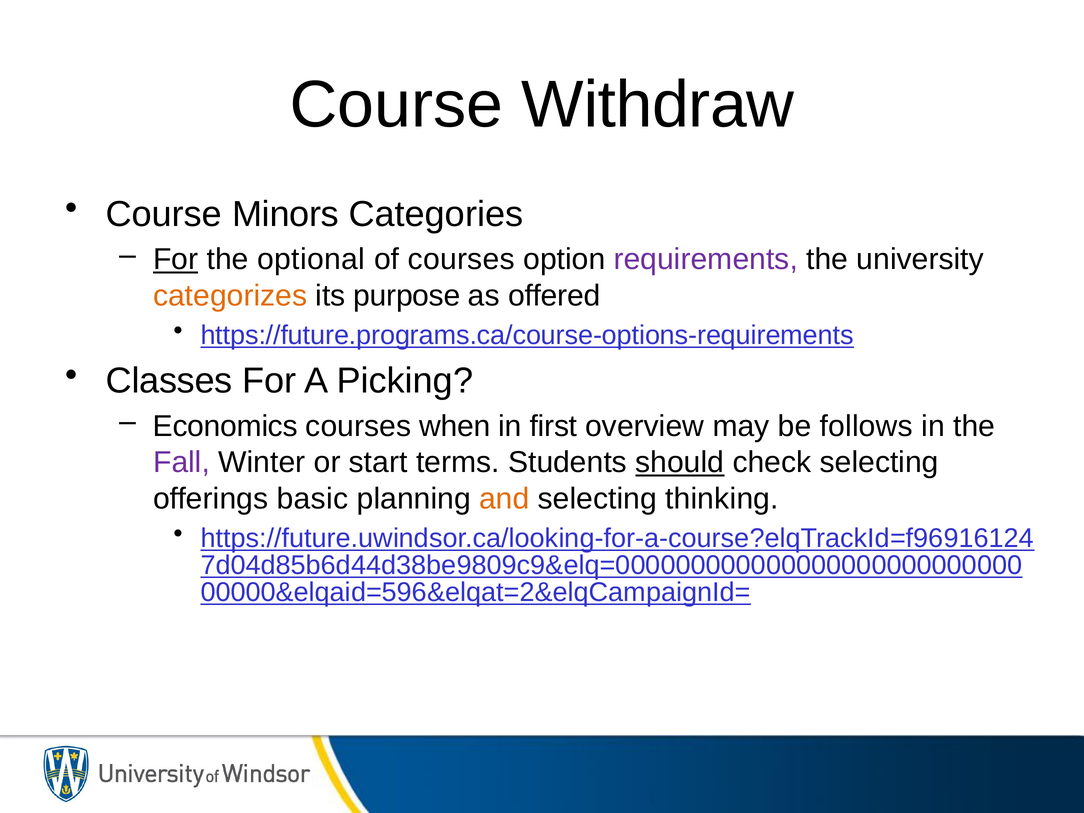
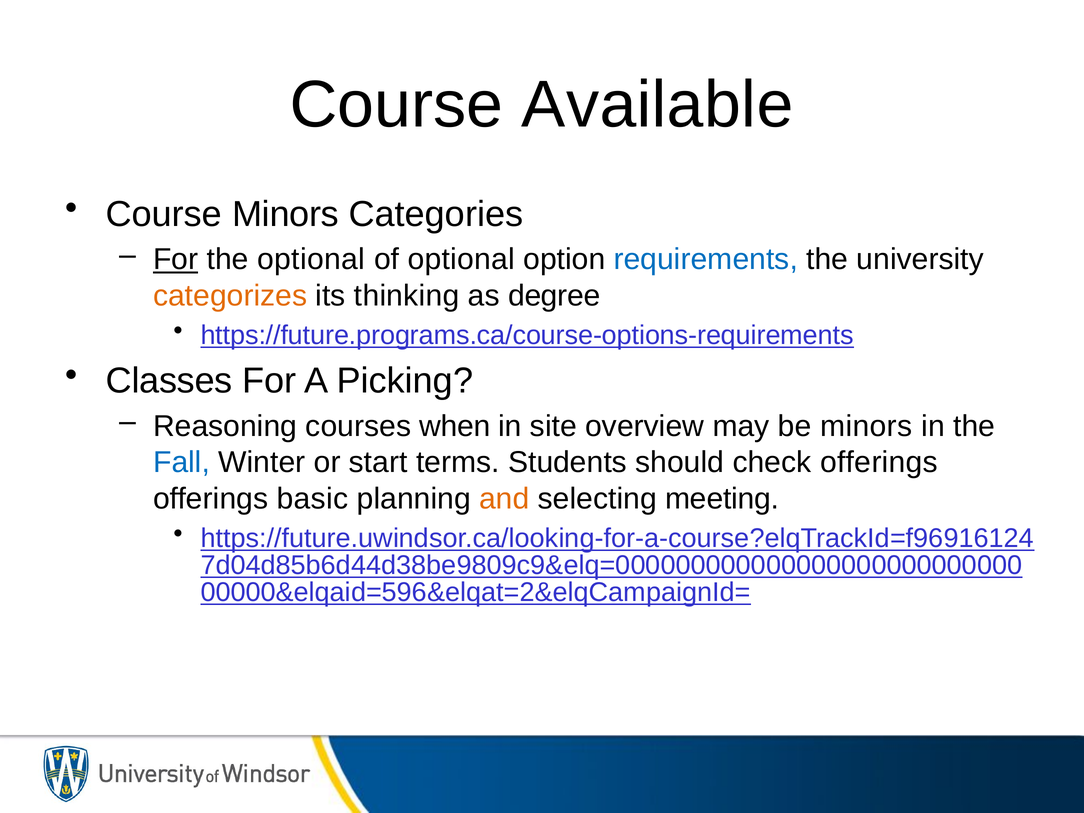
Withdraw: Withdraw -> Available (657, 105)
of courses: courses -> optional (461, 260)
requirements colour: purple -> blue (706, 260)
purpose: purpose -> thinking (407, 296)
offered: offered -> degree (554, 296)
Economics: Economics -> Reasoning (225, 426)
first: first -> site (553, 426)
be follows: follows -> minors (866, 426)
Fall colour: purple -> blue (182, 462)
should underline: present -> none (680, 462)
check selecting: selecting -> offerings (879, 462)
thinking: thinking -> meeting (722, 499)
